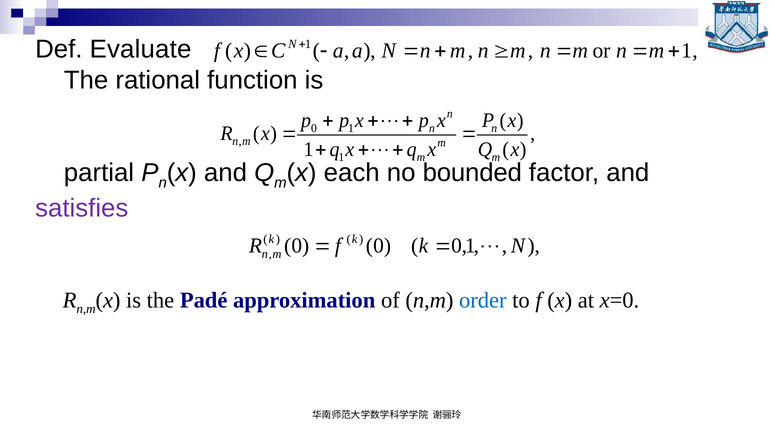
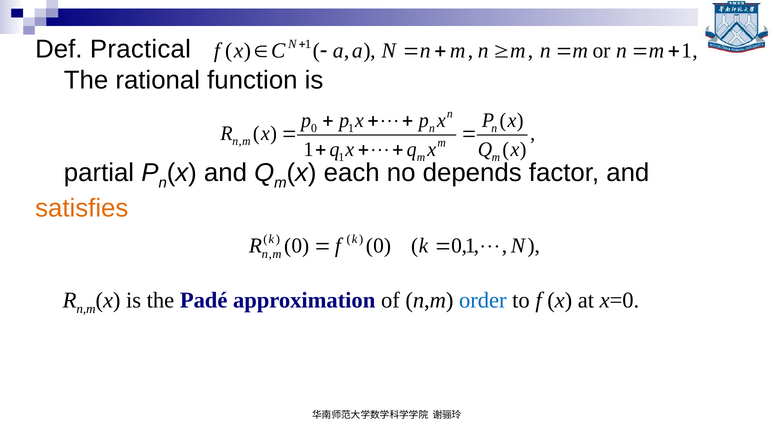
Evaluate: Evaluate -> Practical (140, 49)
bounded: bounded -> depends (472, 173)
satisfies colour: purple -> orange (82, 208)
